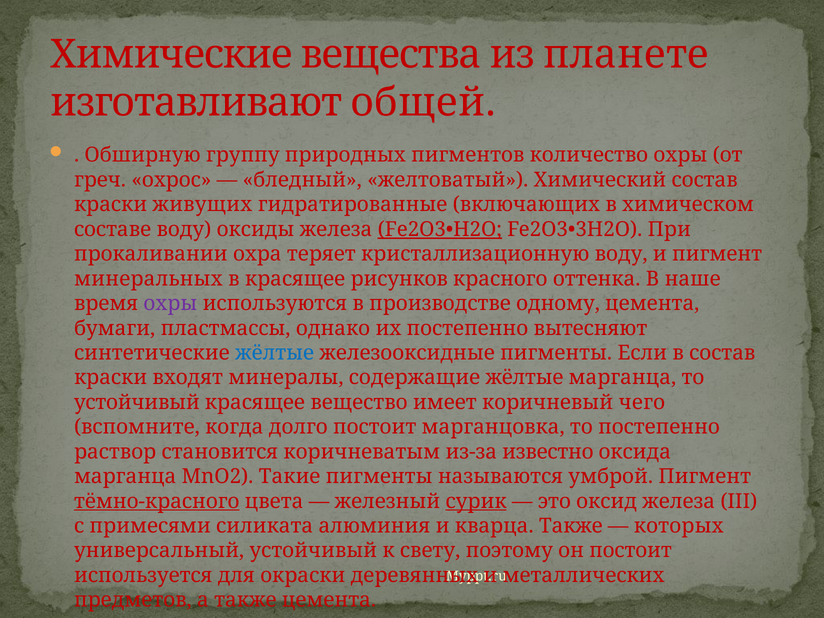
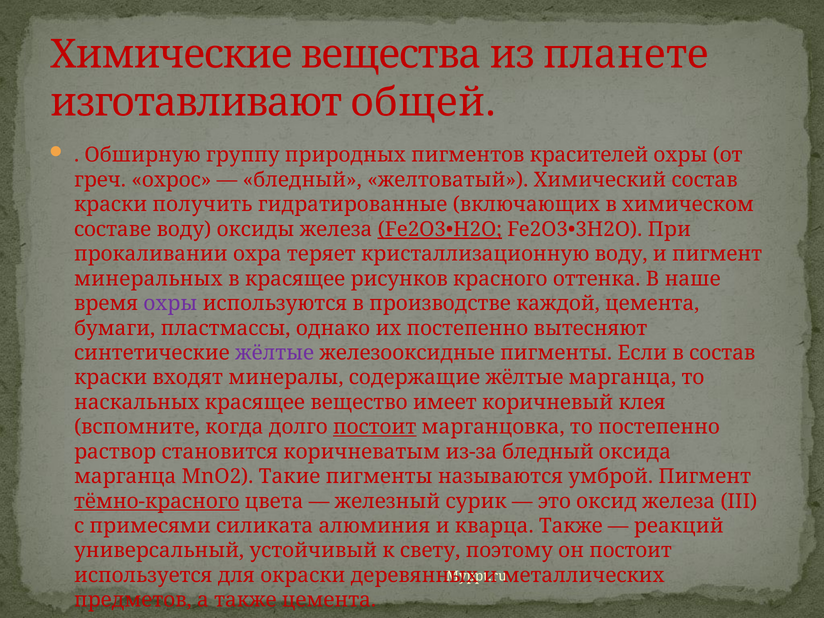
количество: количество -> красителей (589, 155)
живущих: живущих -> получить (202, 205)
одному: одному -> каждой (558, 303)
жёлтые colour: blue -> purple (275, 353)
устойчивый: устойчивый -> наскальных (137, 402)
чего: чего -> клея (642, 402)
постоит underline: none -> present (375, 427)
из-за известно: известно -> бледный (548, 452)
сурик underline: present -> none (476, 501)
которых: которых -> реакций (679, 526)
